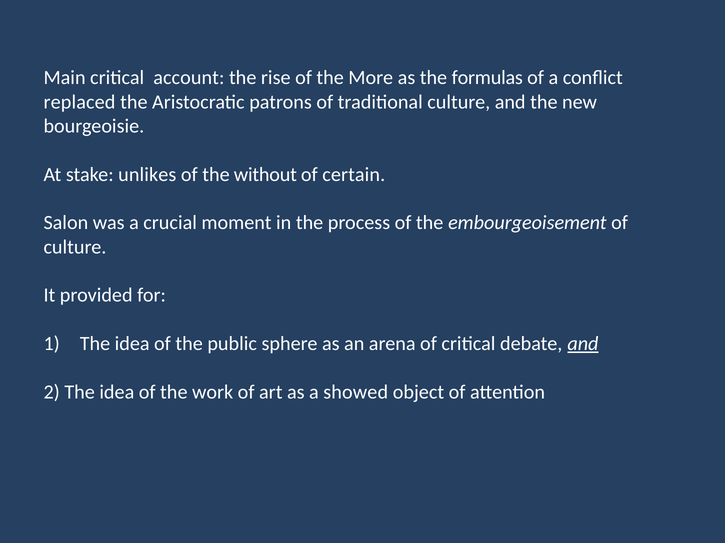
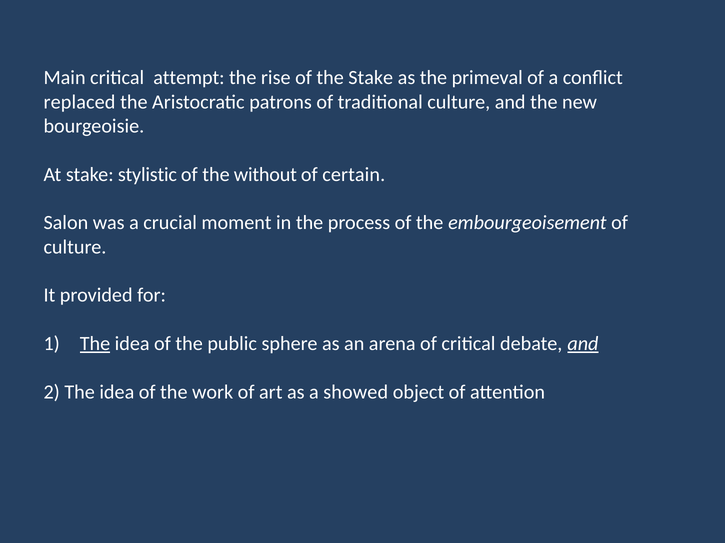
account: account -> attempt (189, 78)
the More: More -> Stake (371, 78)
formulas: formulas -> primeval (487, 78)
unlikes: unlikes -> stylistic (147, 175)
The underline: none -> present (95, 344)
